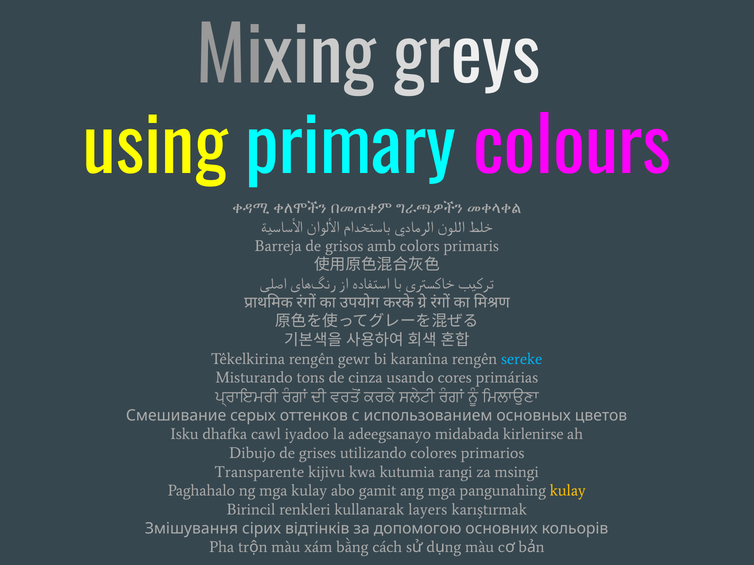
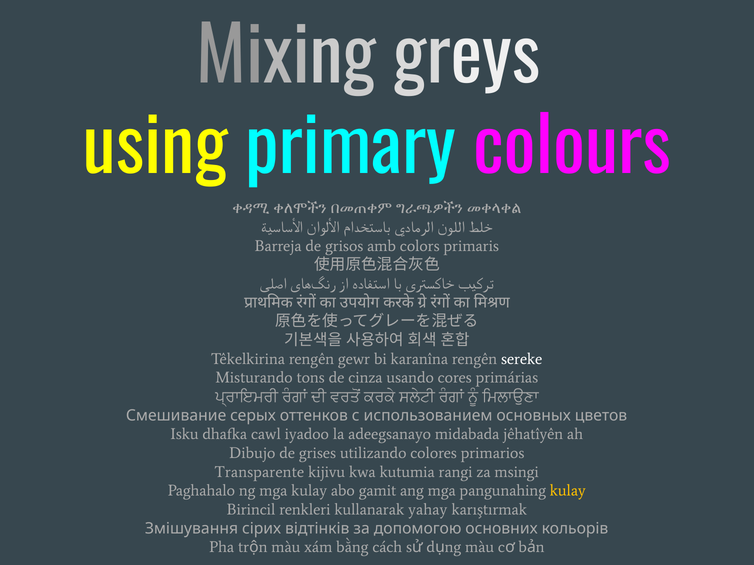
sereke colour: light blue -> white (522, 359)
kirlenirse: kirlenirse -> jêhatîyên (533, 435)
layers: layers -> yahay (428, 510)
